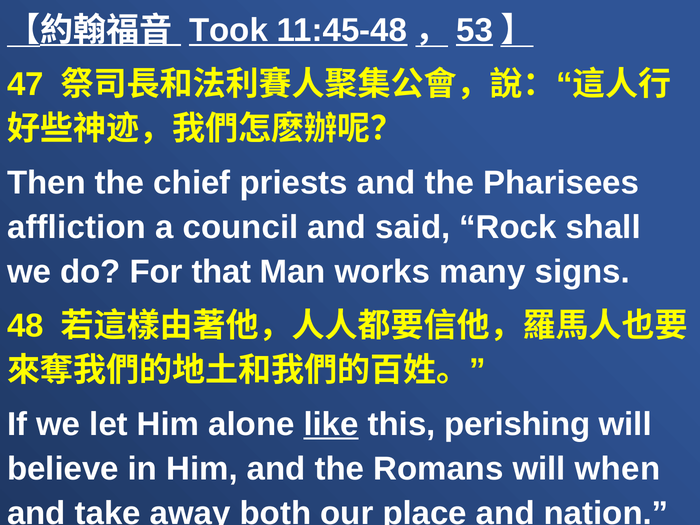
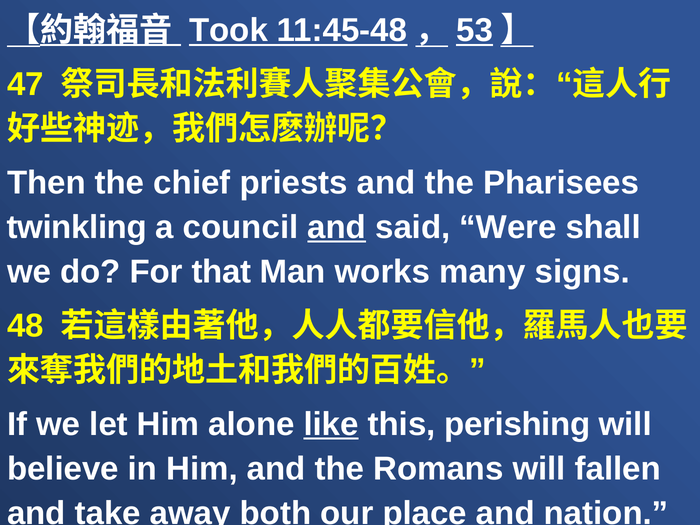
affliction: affliction -> twinkling (77, 227)
and underline: none -> present (337, 227)
Rock: Rock -> Were (508, 227)
when: when -> fallen (618, 469)
